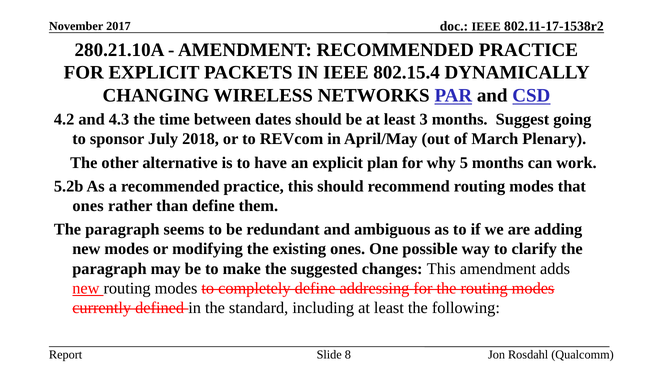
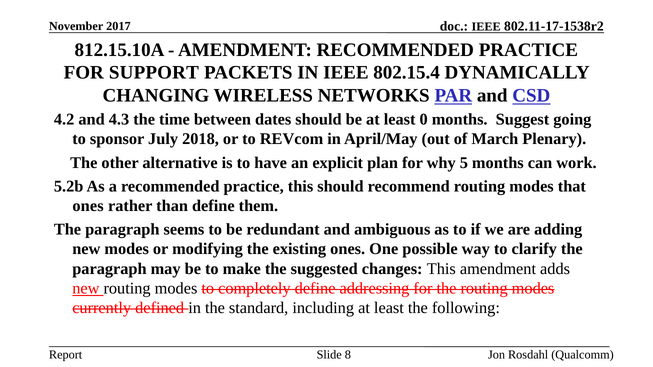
280.21.10A: 280.21.10A -> 812.15.10A (120, 50)
FOR EXPLICIT: EXPLICIT -> SUPPORT (154, 73)
3: 3 -> 0 (424, 120)
